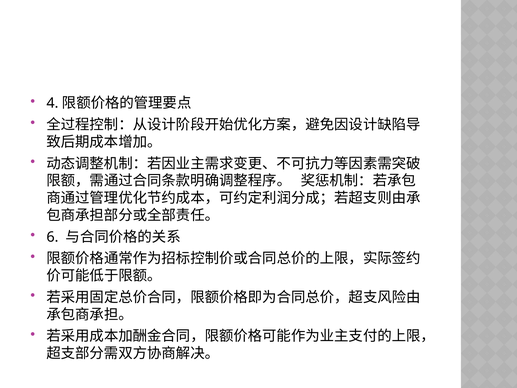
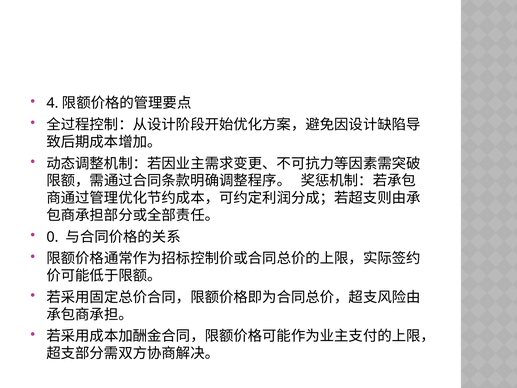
6: 6 -> 0 (52, 237)
